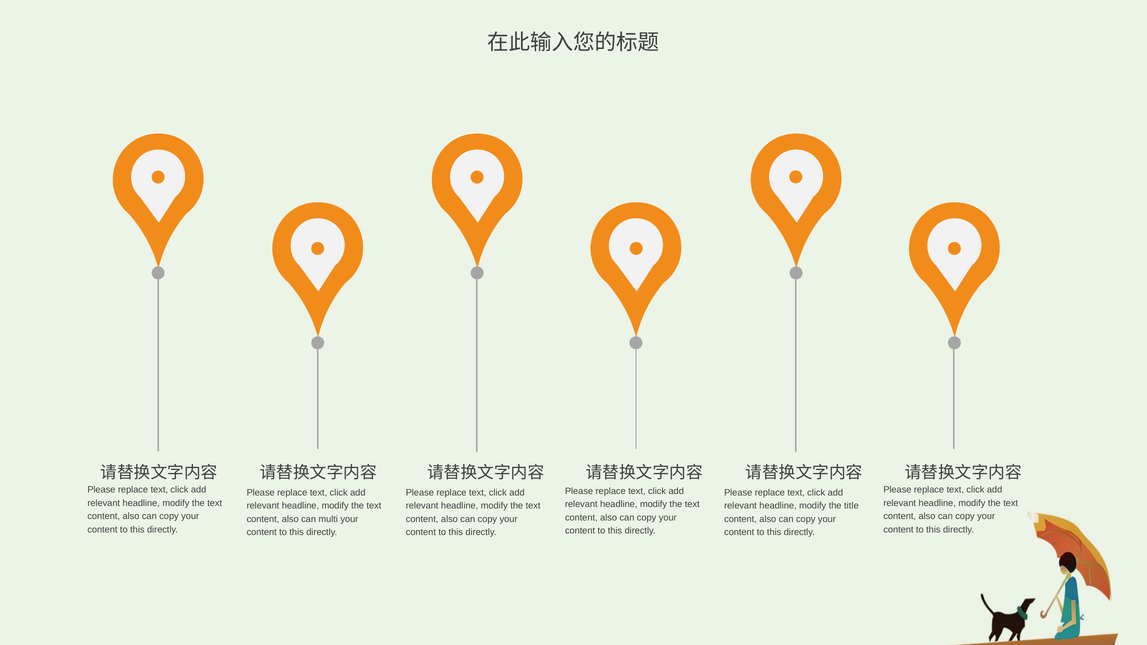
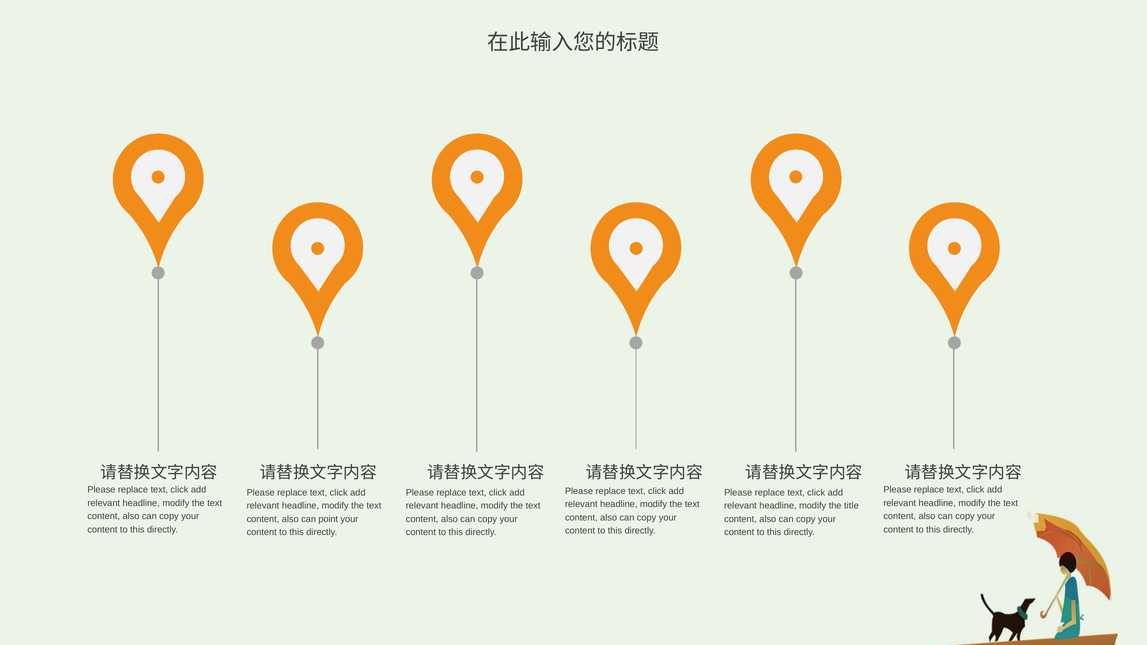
multi: multi -> point (328, 519)
